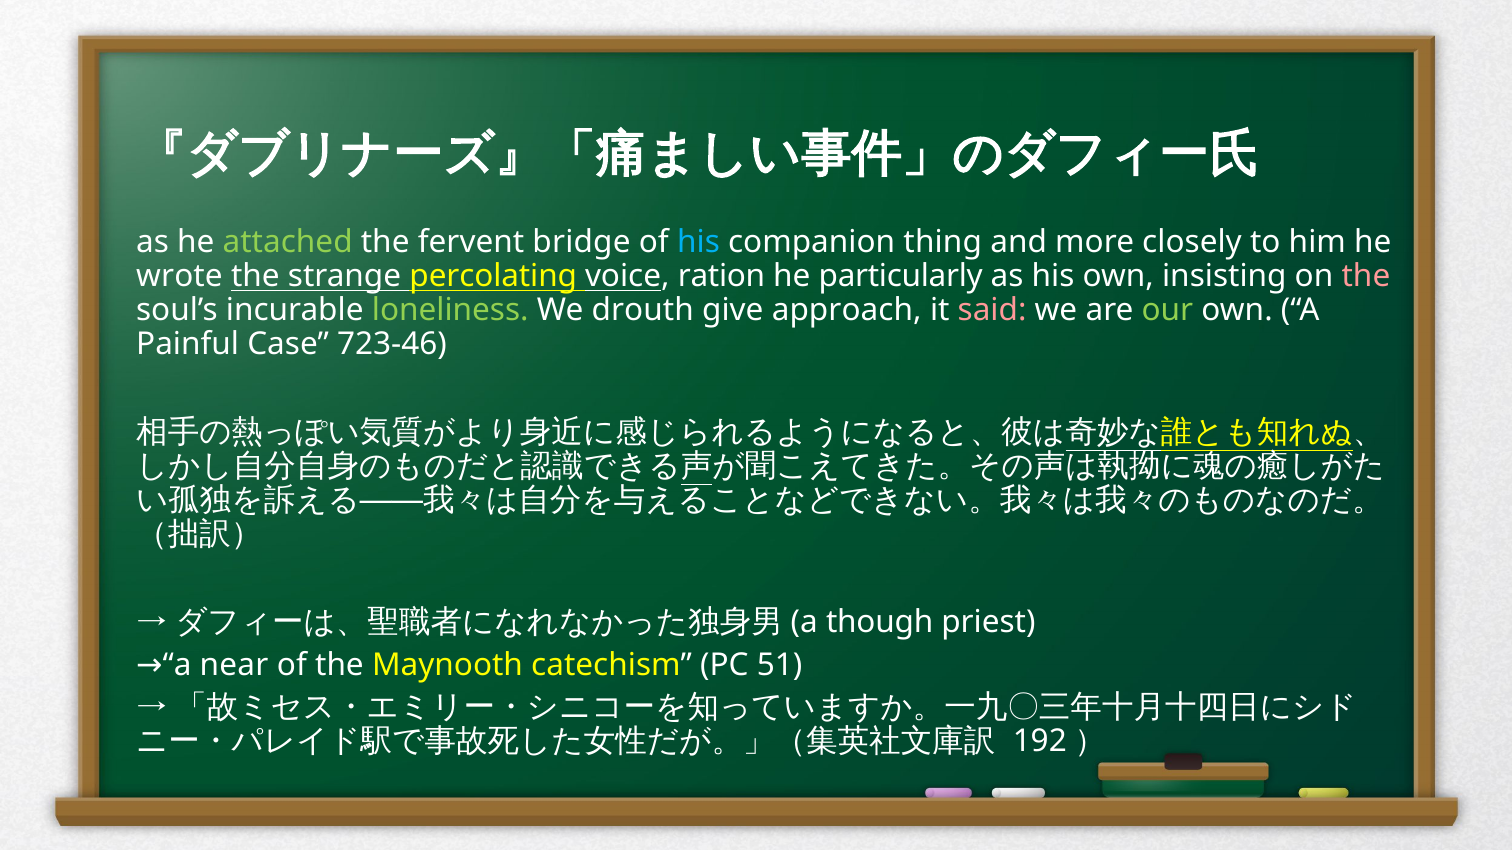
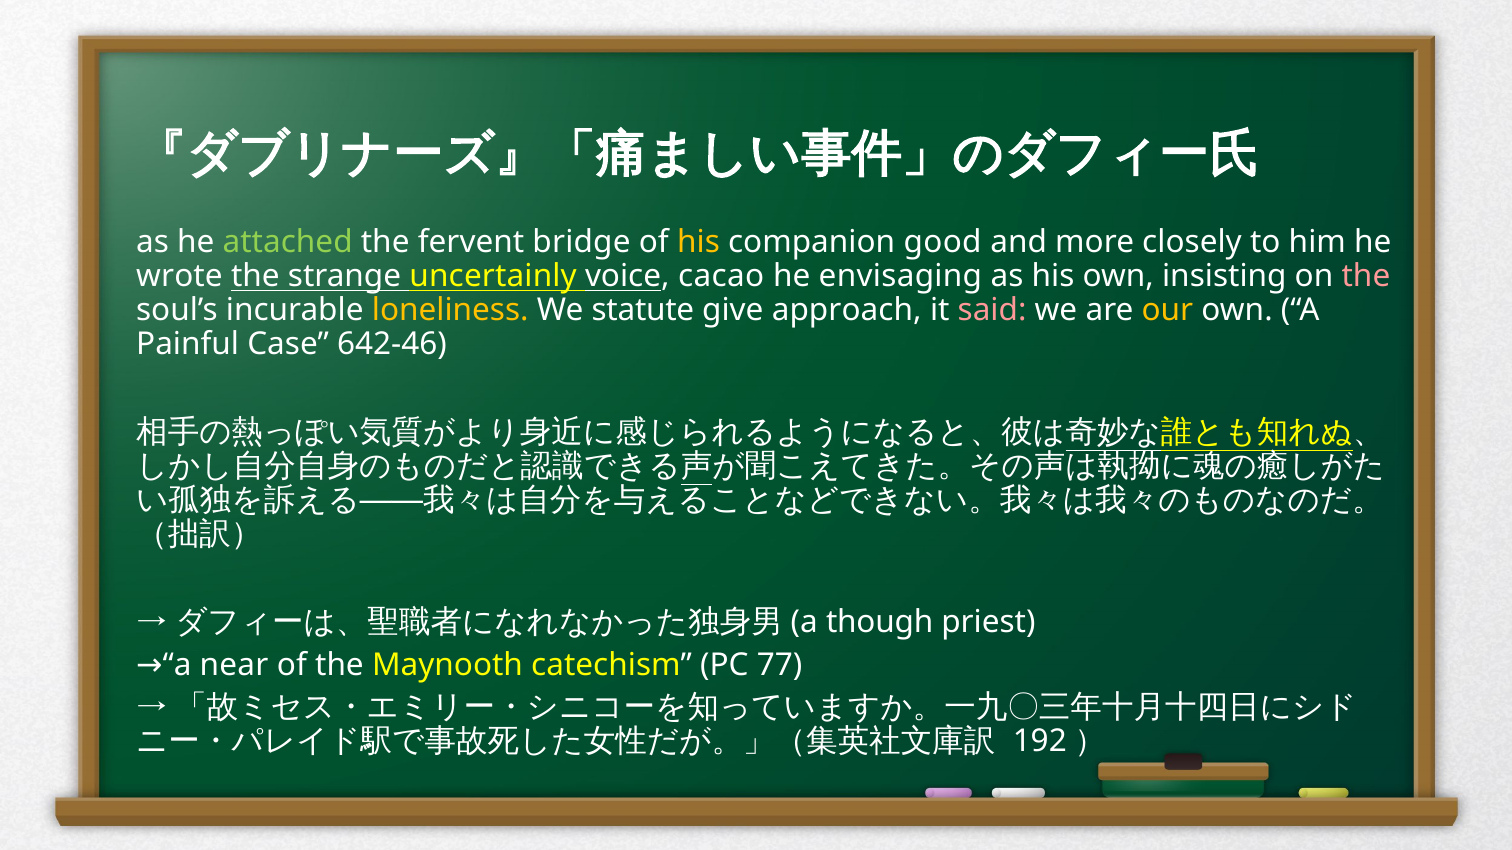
his colour: light blue -> yellow (699, 242)
thing: thing -> good (943, 242)
percolating: percolating -> uncertainly (493, 276)
ration: ration -> cacao (721, 276)
particularly: particularly -> envisaging (900, 276)
loneliness colour: light green -> yellow (450, 310)
drouth: drouth -> statute (643, 310)
our colour: light green -> yellow (1167, 310)
723-46: 723-46 -> 642-46 (392, 344)
51: 51 -> 77 (780, 665)
